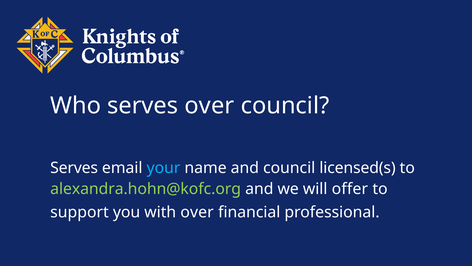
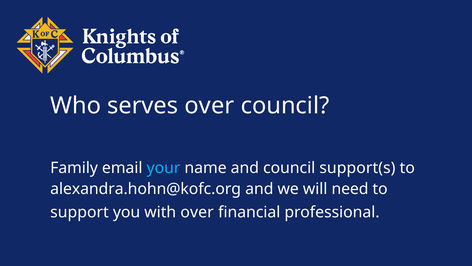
Serves: Serves -> Family (74, 168)
licensed(s: licensed(s -> support(s (357, 168)
alexandra.hohn@kofc.org colour: light green -> white (146, 189)
offer: offer -> need (350, 189)
